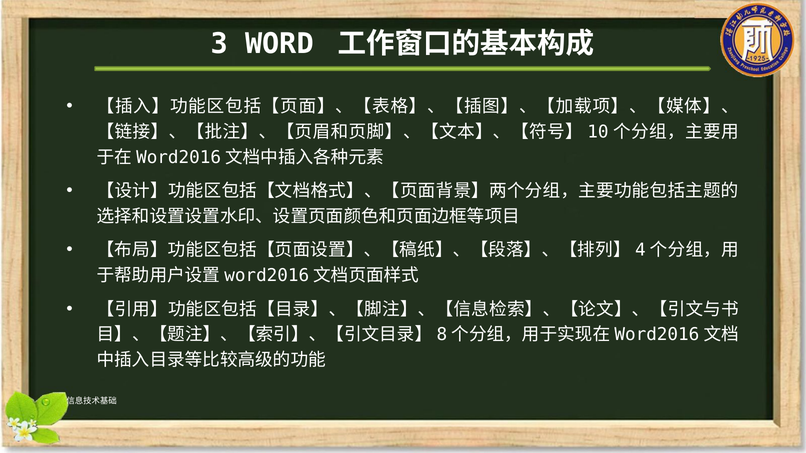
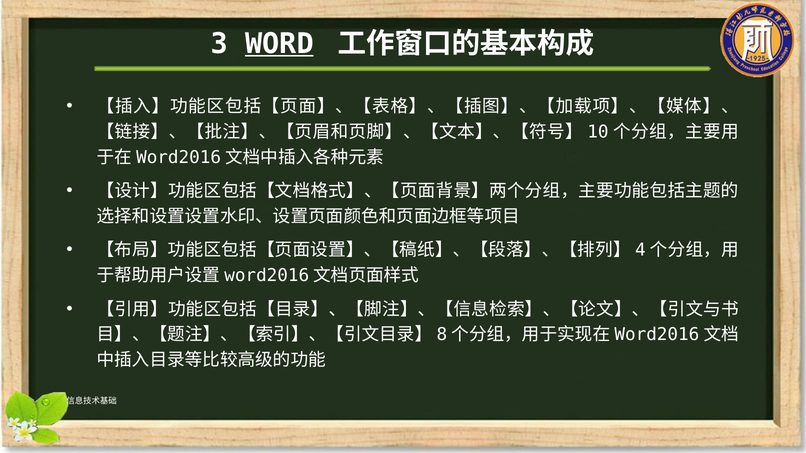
WORD underline: none -> present (279, 44)
